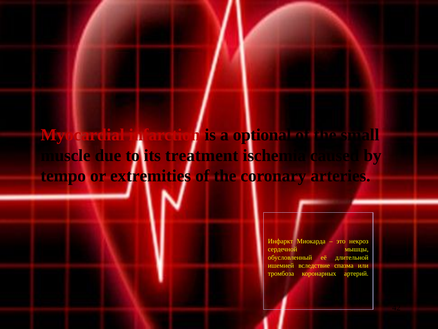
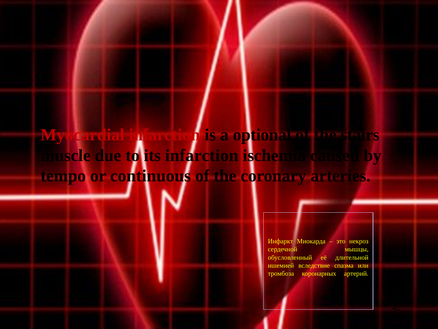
small: small -> stairs (360, 135)
its treatment: treatment -> infarction (202, 155)
extremities: extremities -> continuous (150, 176)
